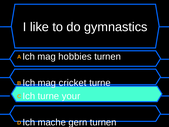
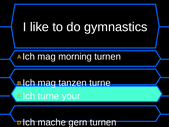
hobbies: hobbies -> morning (75, 56)
cricket: cricket -> tanzen (73, 83)
